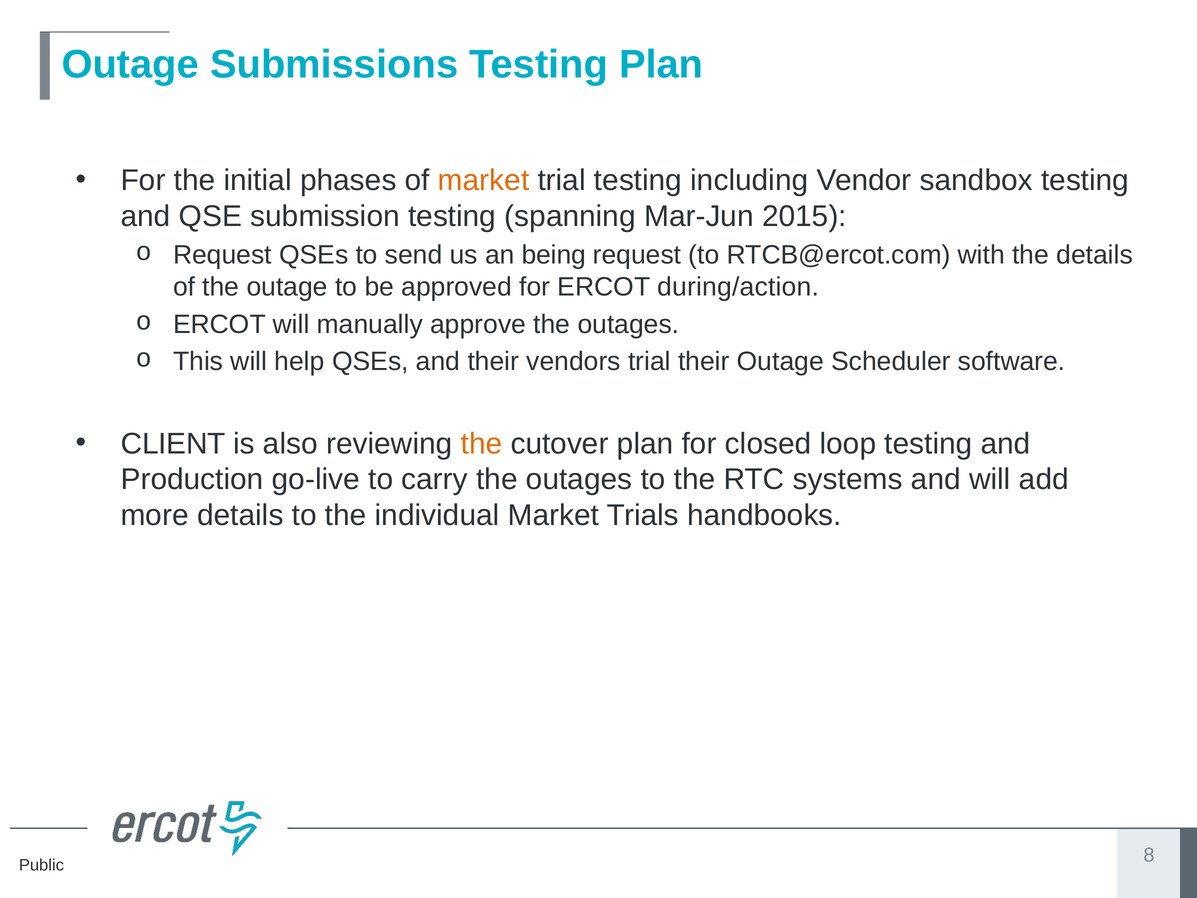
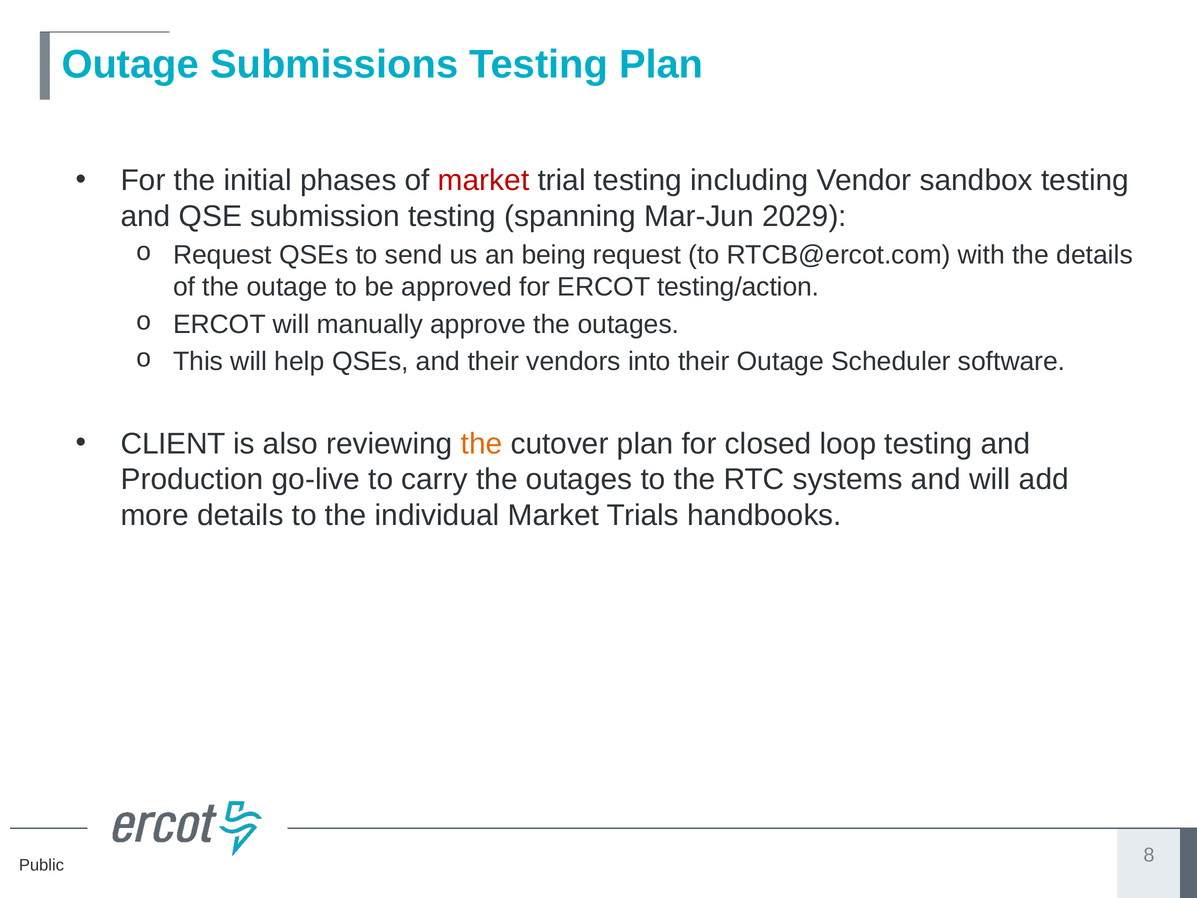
market colour: orange -> red (484, 180)
2015: 2015 -> 2029 (804, 216)
during/action: during/action -> testing/action (738, 287)
vendors trial: trial -> into (649, 361)
